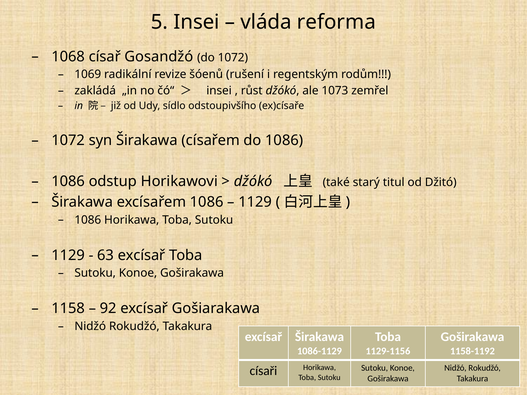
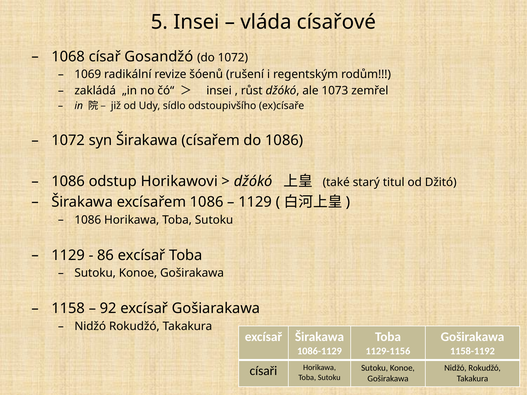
reforma: reforma -> císařové (336, 22)
63: 63 -> 86 (106, 255)
